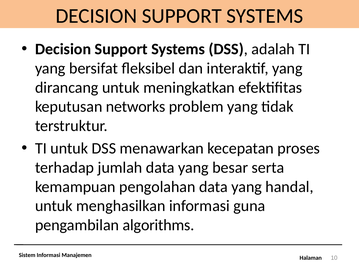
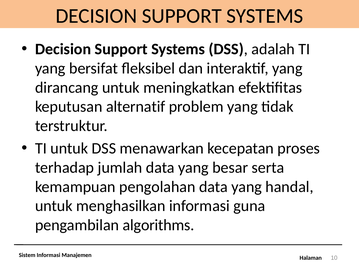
networks: networks -> alternatif (136, 106)
